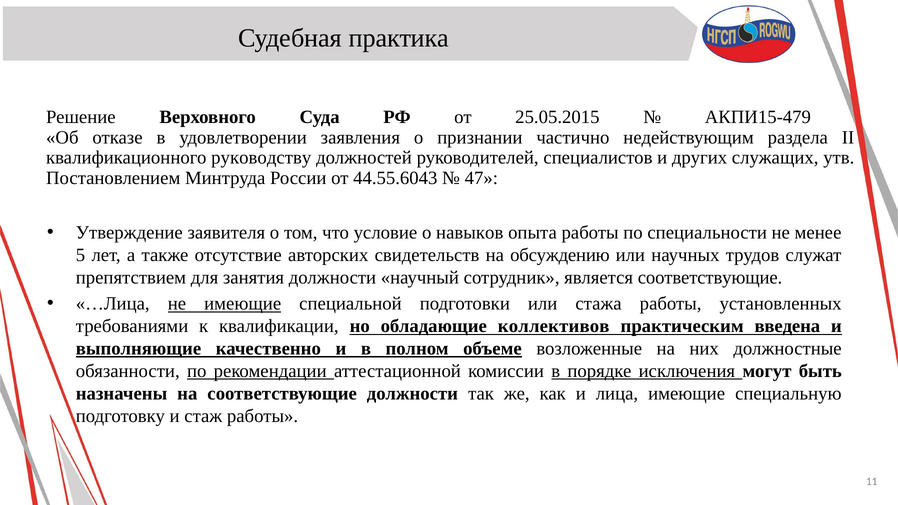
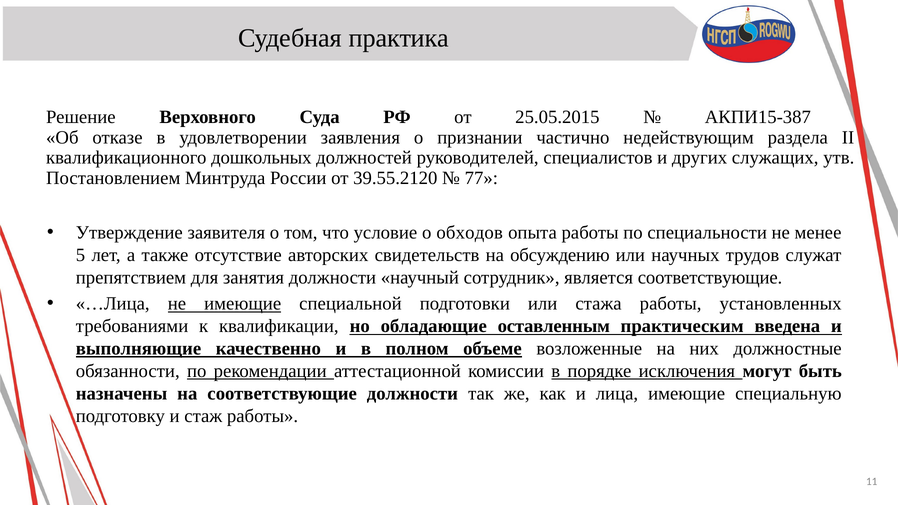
АКПИ15-479: АКПИ15-479 -> АКПИ15-387 (758, 117)
руководству: руководству -> дошкольных (261, 158)
44.55.6043: 44.55.6043 -> 39.55.2120 (395, 178)
47: 47 -> 77 (481, 178)
навыков: навыков -> обходов (470, 233)
коллективов: коллективов -> оставленным (554, 326)
